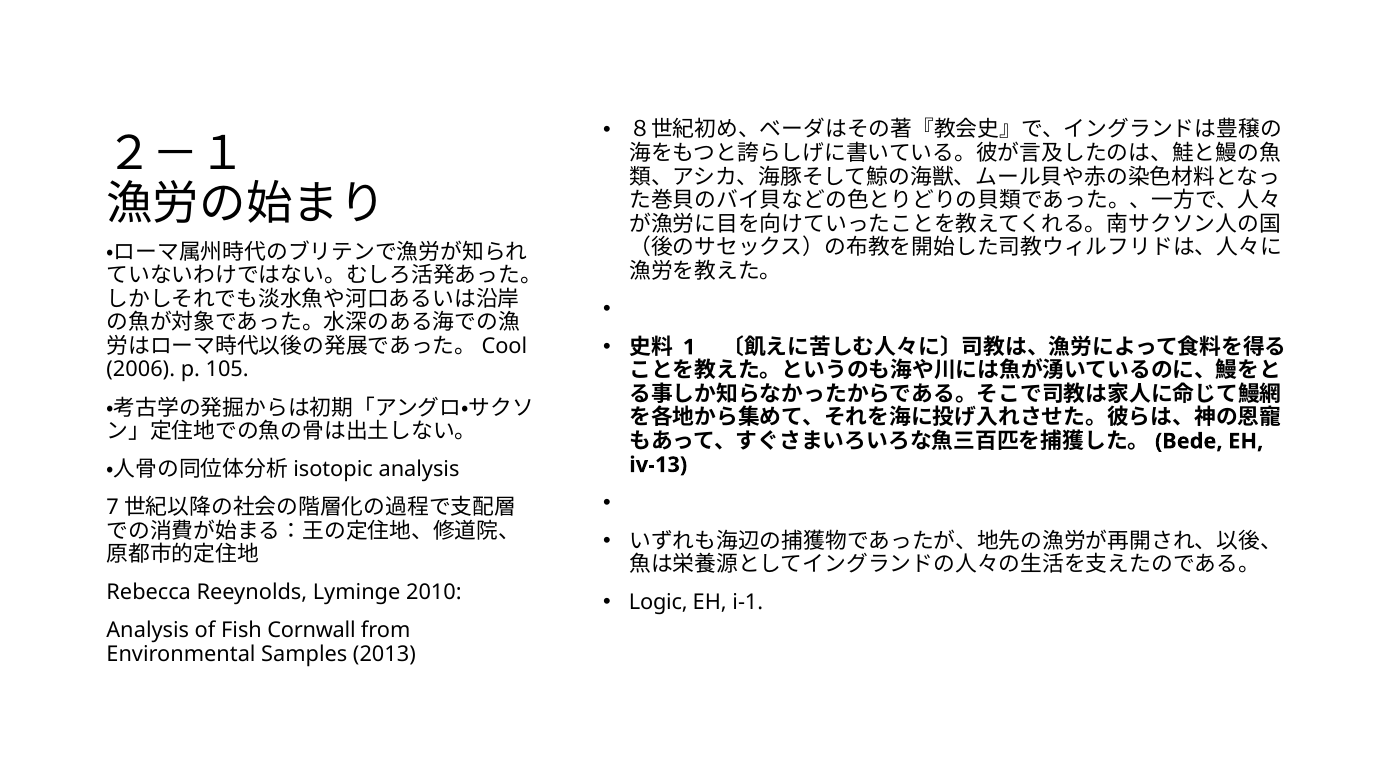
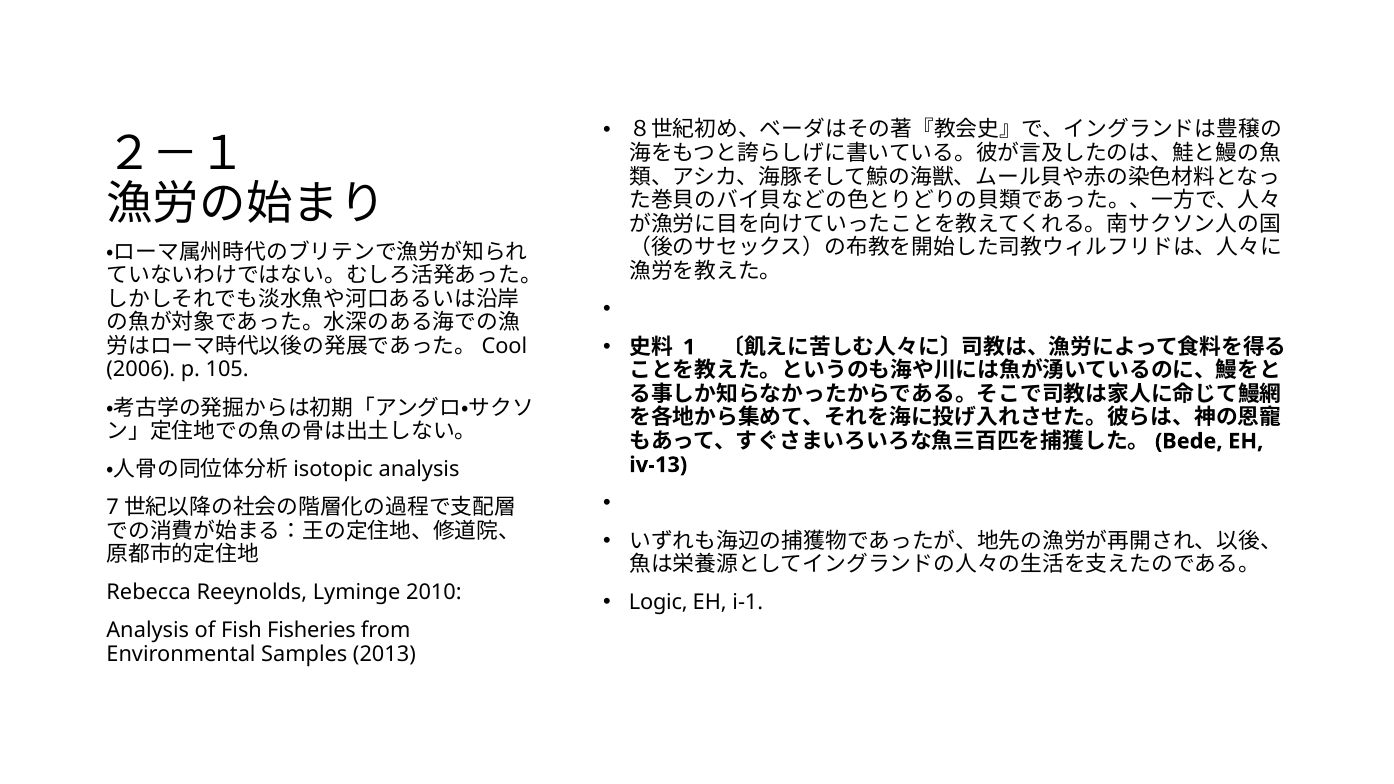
Cornwall: Cornwall -> Fisheries (312, 631)
